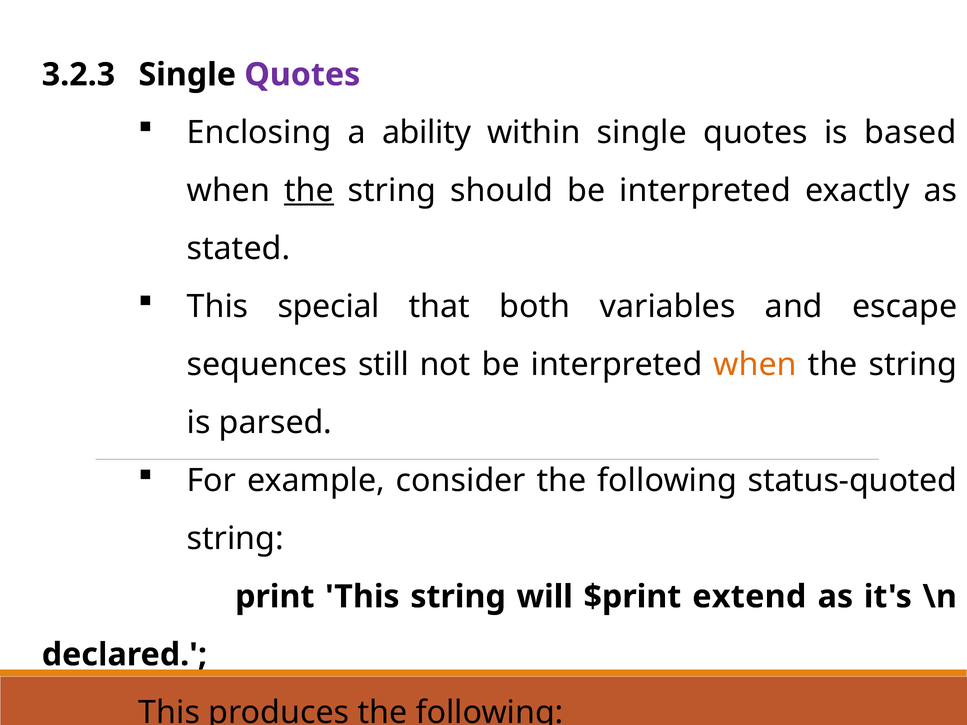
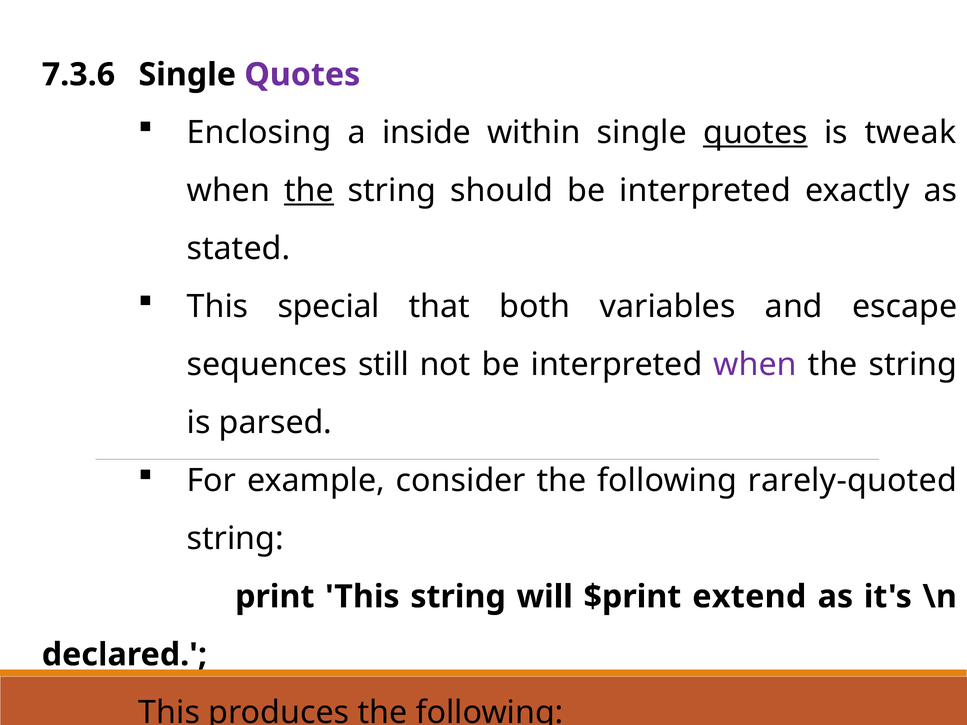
3.2.3: 3.2.3 -> 7.3.6 (78, 75)
ability: ability -> inside (427, 133)
quotes underline: none -> present (755, 133)
based: based -> tweak (910, 133)
when colour: orange -> purple (755, 365)
status-quoted: status-quoted -> rarely-quoted (852, 481)
